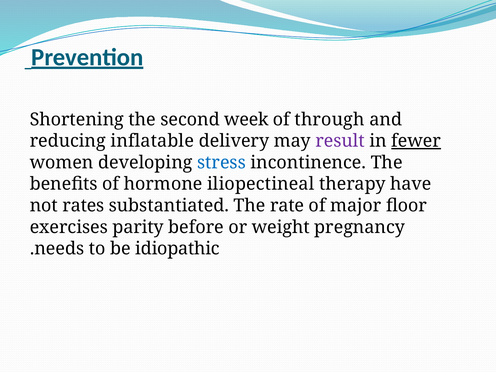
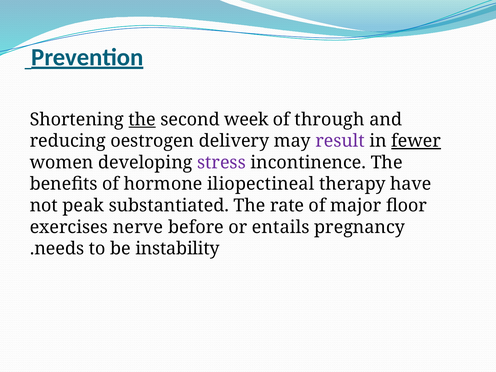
the underline: none -> present (142, 119)
inflatable: inflatable -> oestrogen (152, 141)
stress colour: blue -> purple (221, 163)
rates: rates -> peak (83, 206)
parity: parity -> nerve (138, 227)
weight: weight -> entails (281, 227)
idiopathic: idiopathic -> instability (178, 249)
